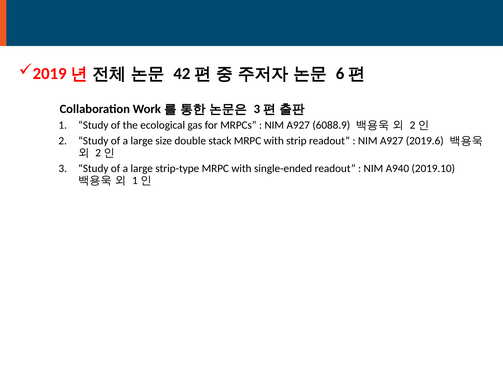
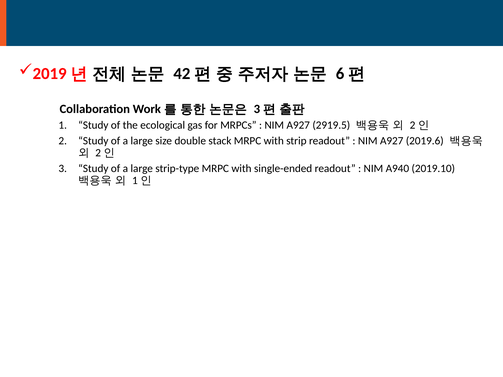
6088.9: 6088.9 -> 2919.5 (331, 125)
